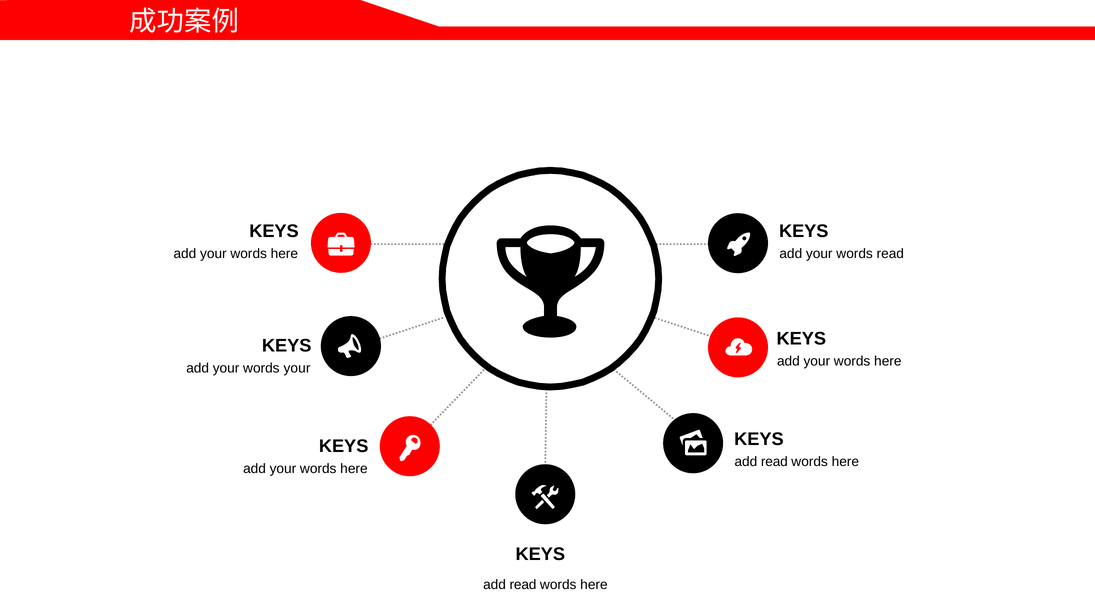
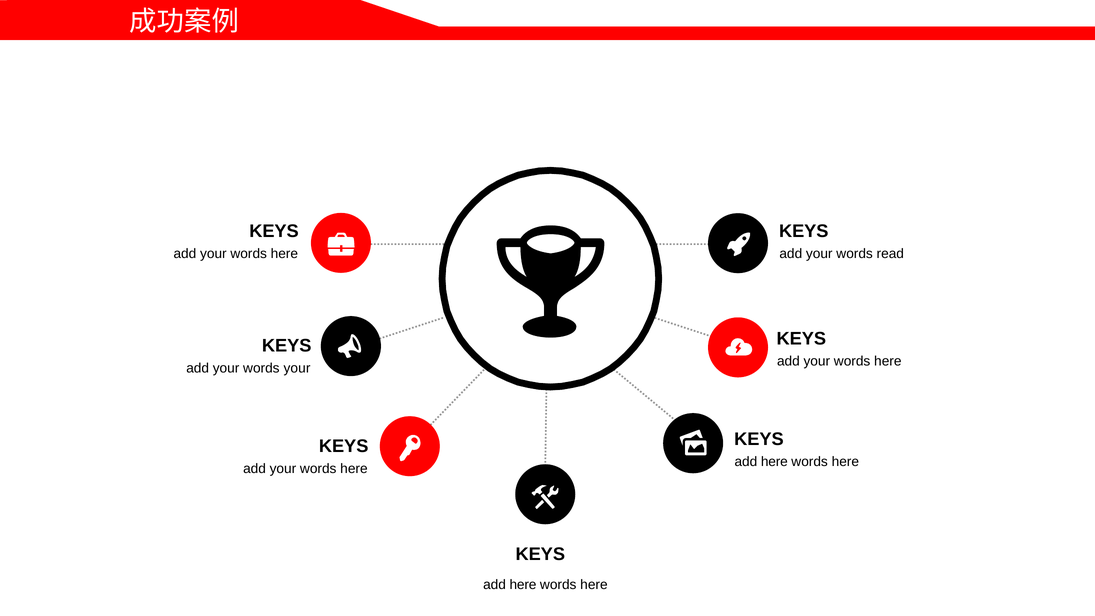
read: read -> here (774, 462)
read: read -> here (523, 585)
